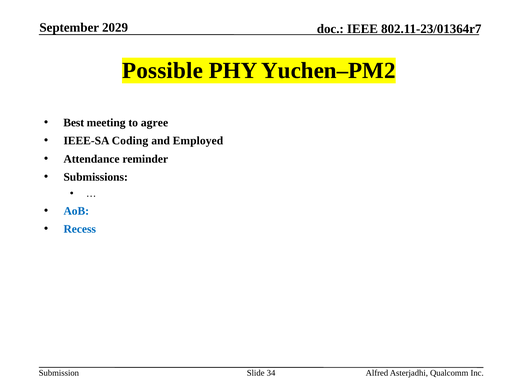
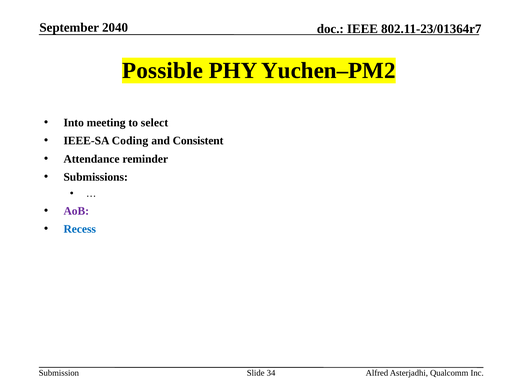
2029: 2029 -> 2040 (115, 27)
Best: Best -> Into (74, 123)
agree: agree -> select (154, 123)
Employed: Employed -> Consistent (198, 141)
AoB colour: blue -> purple (76, 211)
